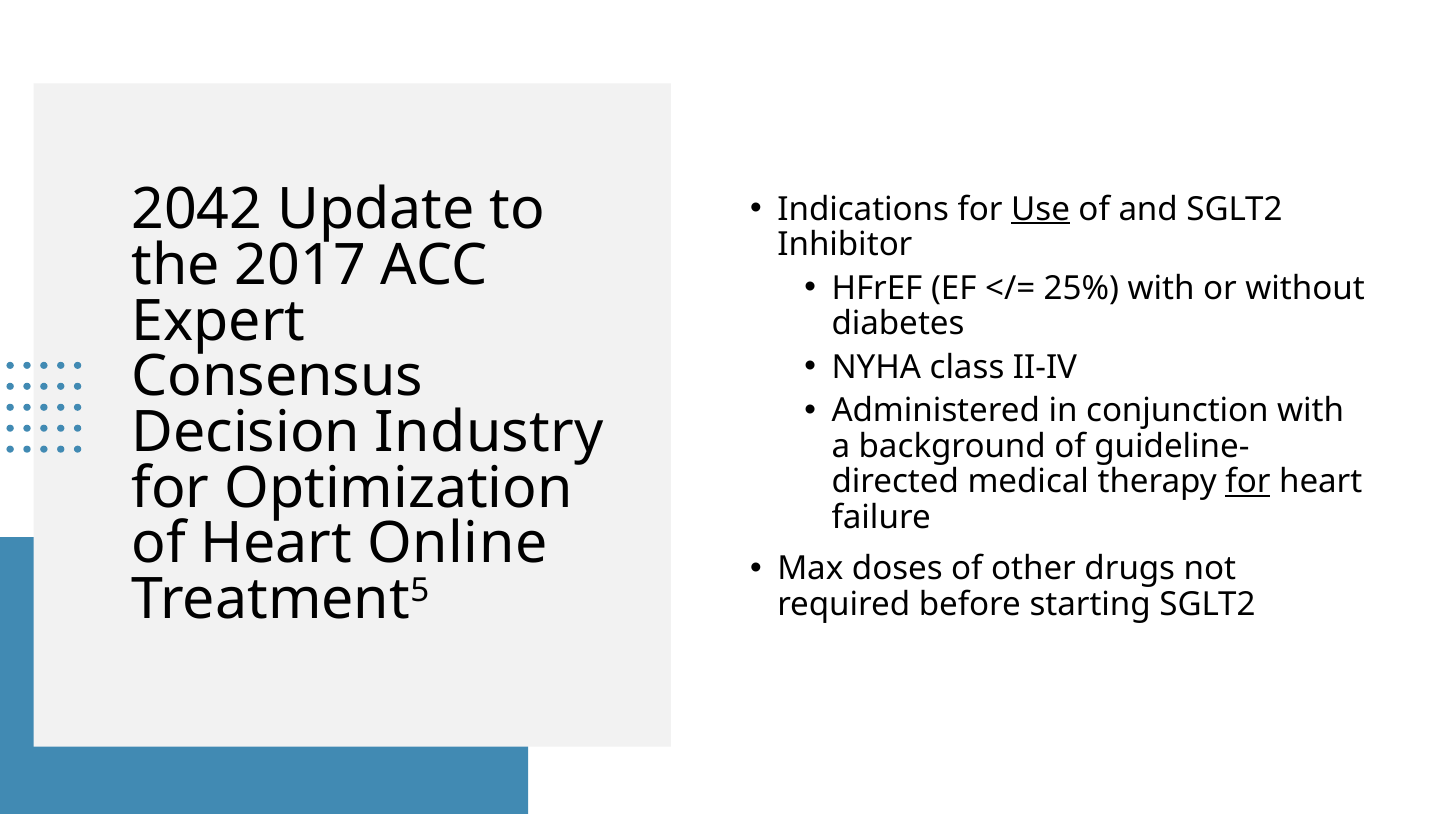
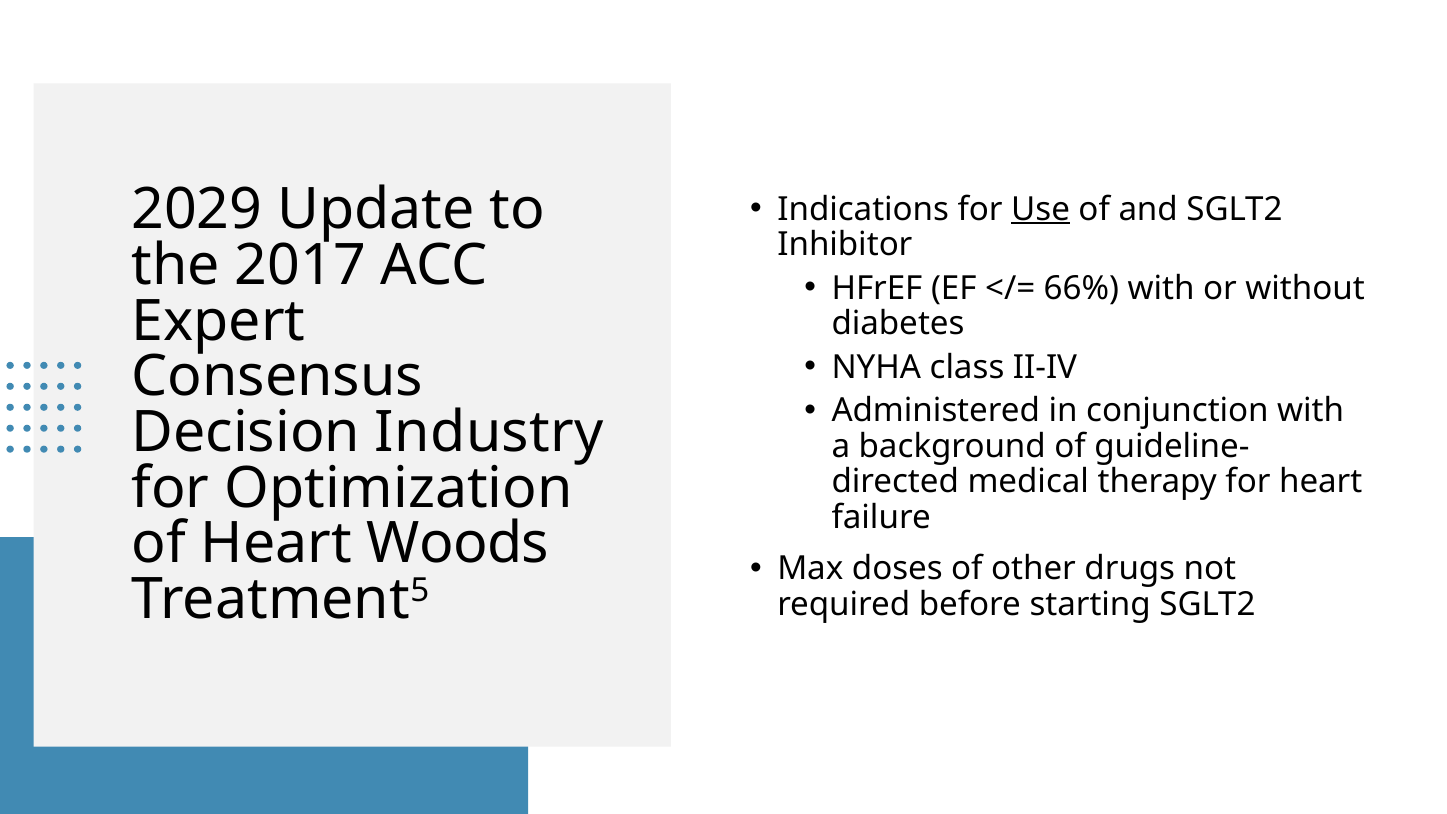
2042: 2042 -> 2029 (197, 210)
25%: 25% -> 66% (1081, 288)
for underline: present -> none (1248, 482)
Online: Online -> Woods (458, 544)
